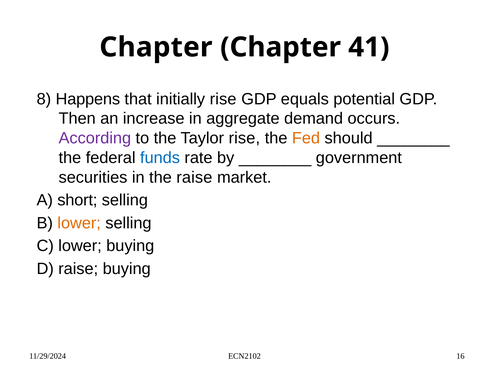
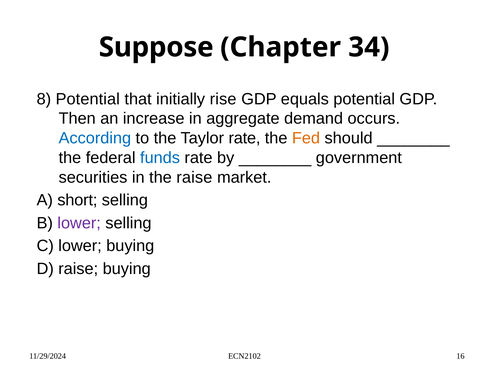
Chapter: Chapter -> Suppose (156, 47)
41: 41 -> 34 (369, 47)
8 Happens: Happens -> Potential (88, 99)
According colour: purple -> blue (95, 138)
Taylor rise: rise -> rate (245, 138)
lower colour: orange -> purple (79, 223)
